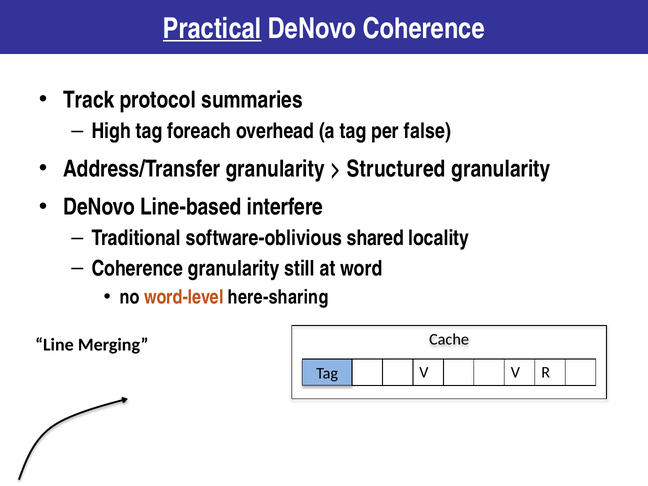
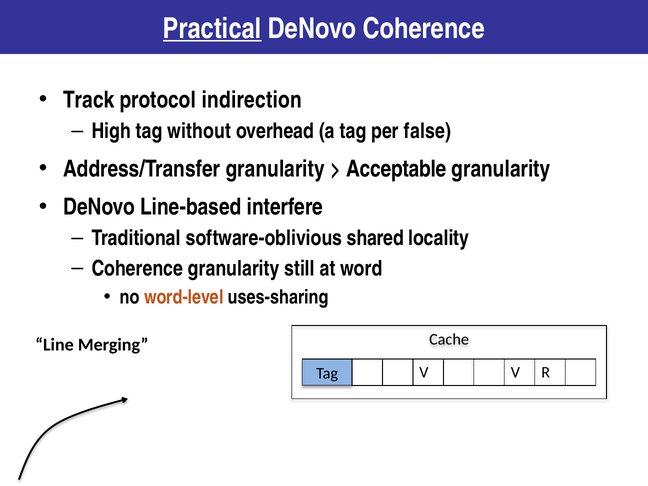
summaries: summaries -> indirection (252, 100)
foreach: foreach -> without (199, 131)
Structured: Structured -> Acceptable (396, 169)
here-sharing: here-sharing -> uses-sharing (278, 297)
